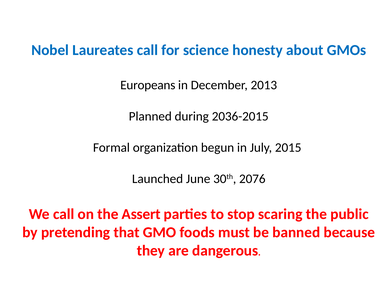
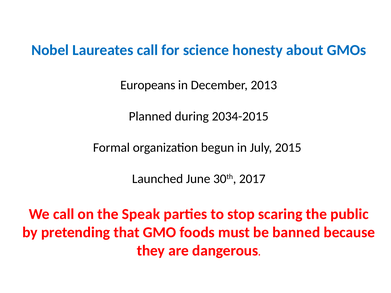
2036-2015: 2036-2015 -> 2034-2015 (240, 116)
2076: 2076 -> 2017 (252, 179)
Assert: Assert -> Speak (141, 214)
